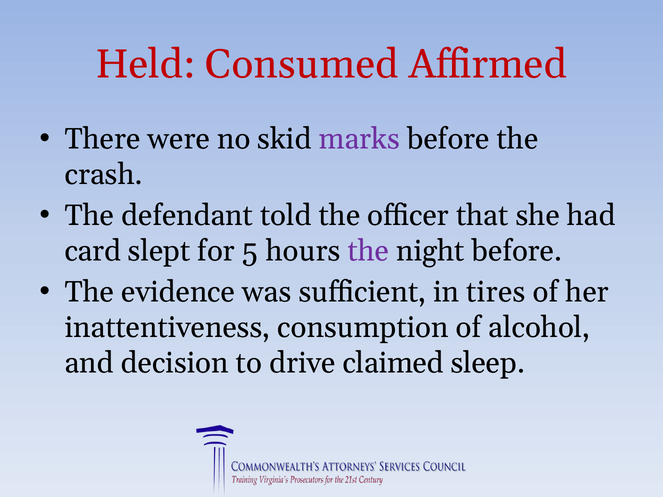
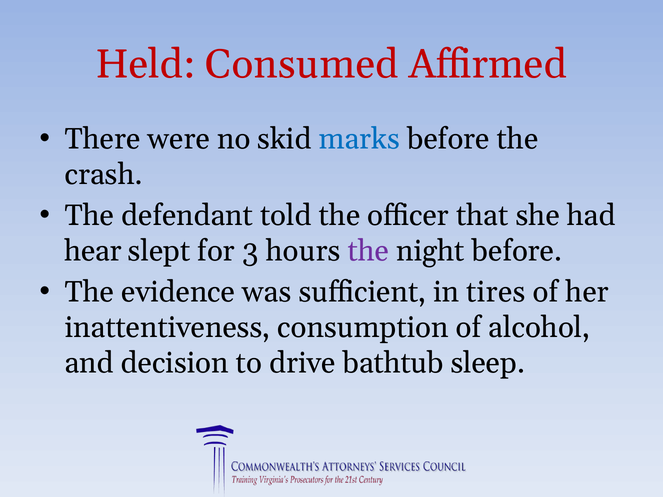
marks colour: purple -> blue (359, 139)
card: card -> hear (93, 251)
5: 5 -> 3 (250, 251)
claimed: claimed -> bathtub (393, 363)
